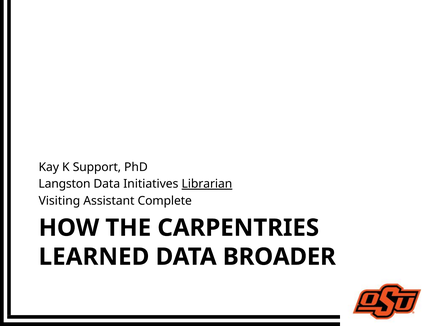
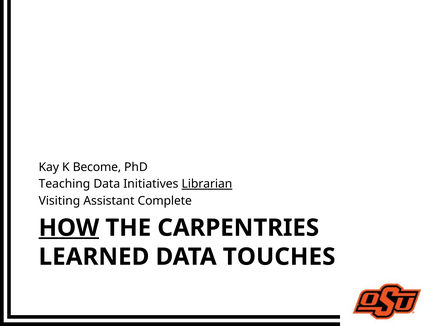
Support: Support -> Become (97, 167)
Langston: Langston -> Teaching (64, 184)
HOW underline: none -> present (69, 227)
BROADER: BROADER -> TOUCHES (279, 256)
